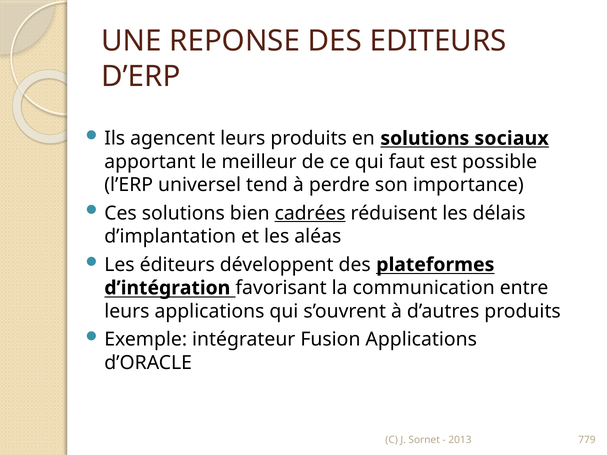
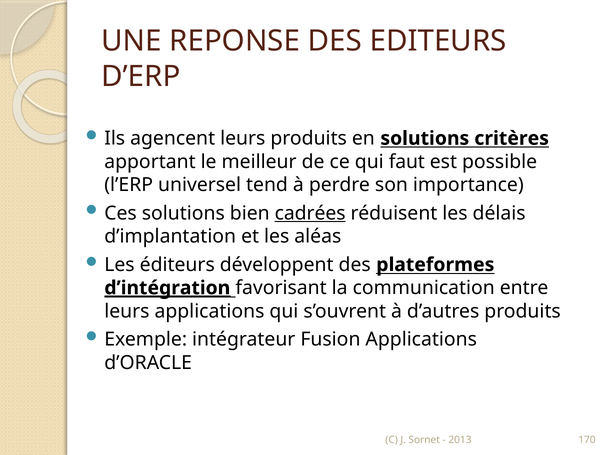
sociaux: sociaux -> critères (512, 138)
d’intégration underline: none -> present (167, 288)
779: 779 -> 170 (587, 440)
